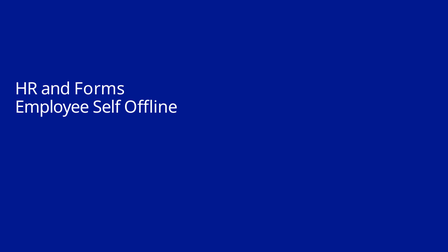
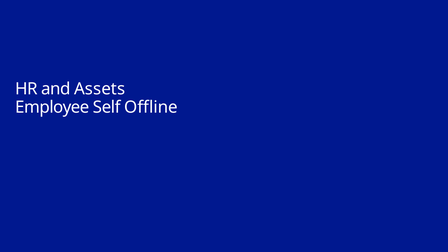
Forms: Forms -> Assets (100, 89)
